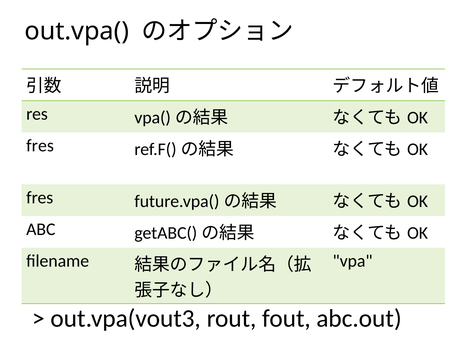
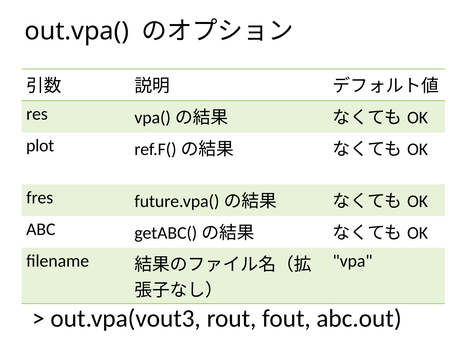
fres: fres -> plot (40, 146)
